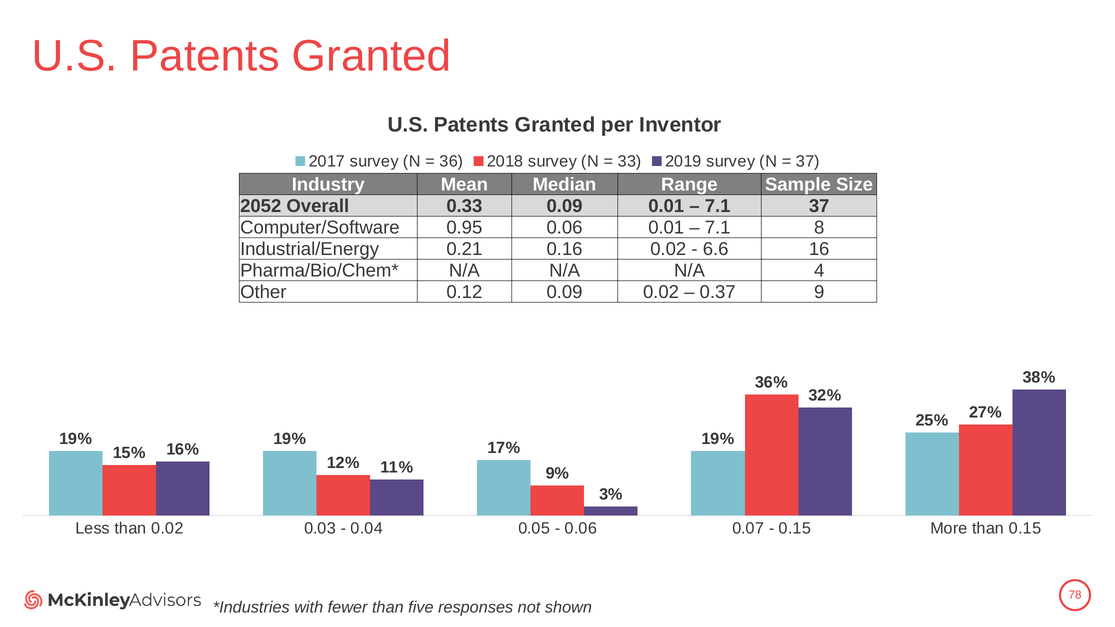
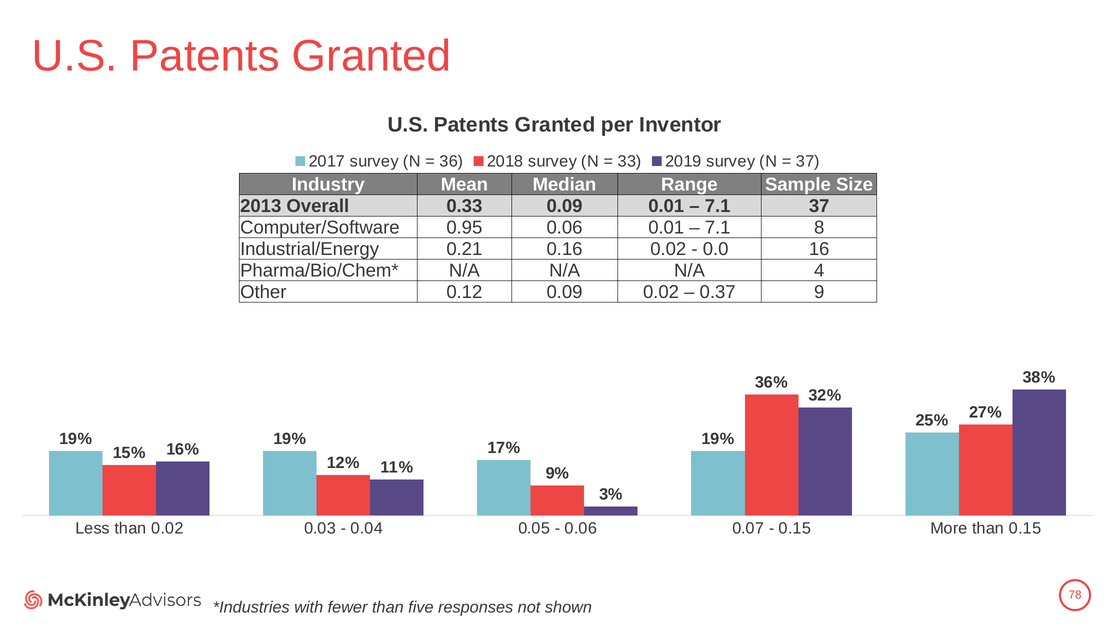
2052: 2052 -> 2013 (261, 206)
6.6: 6.6 -> 0.0 (716, 249)
